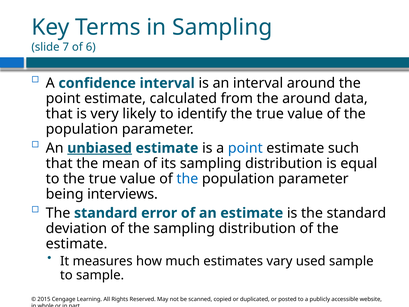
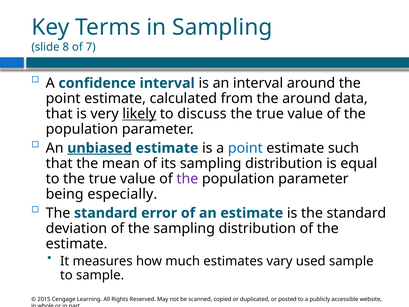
7: 7 -> 8 (66, 47)
6: 6 -> 7 (91, 47)
likely underline: none -> present (139, 114)
identify: identify -> discuss (202, 114)
the colour: blue -> purple (187, 179)
interviews: interviews -> especially (122, 194)
